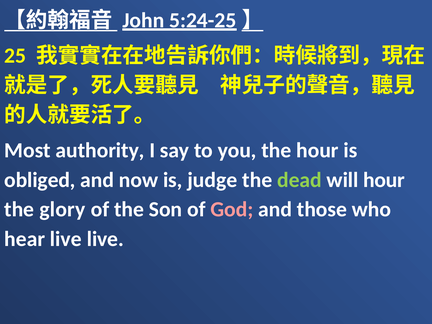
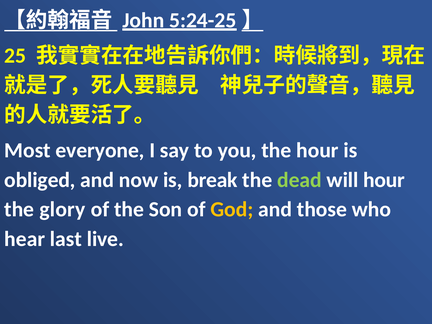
authority: authority -> everyone (100, 150)
judge: judge -> break (212, 180)
God colour: pink -> yellow (232, 210)
hear live: live -> last (66, 239)
